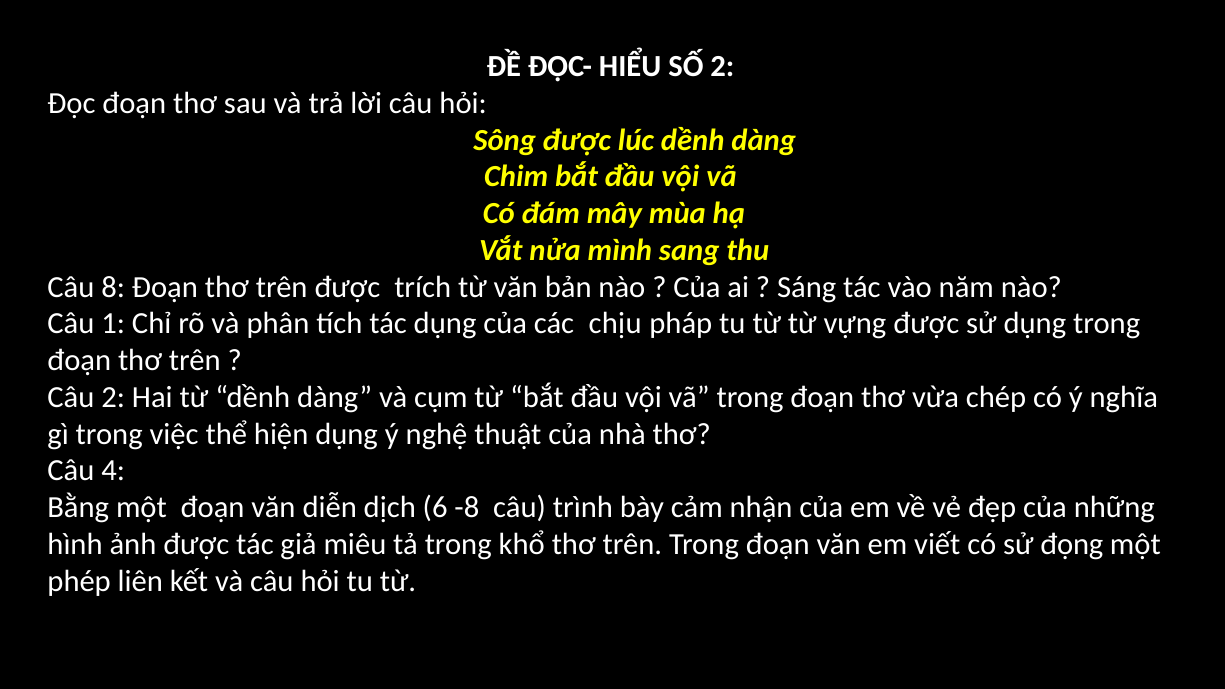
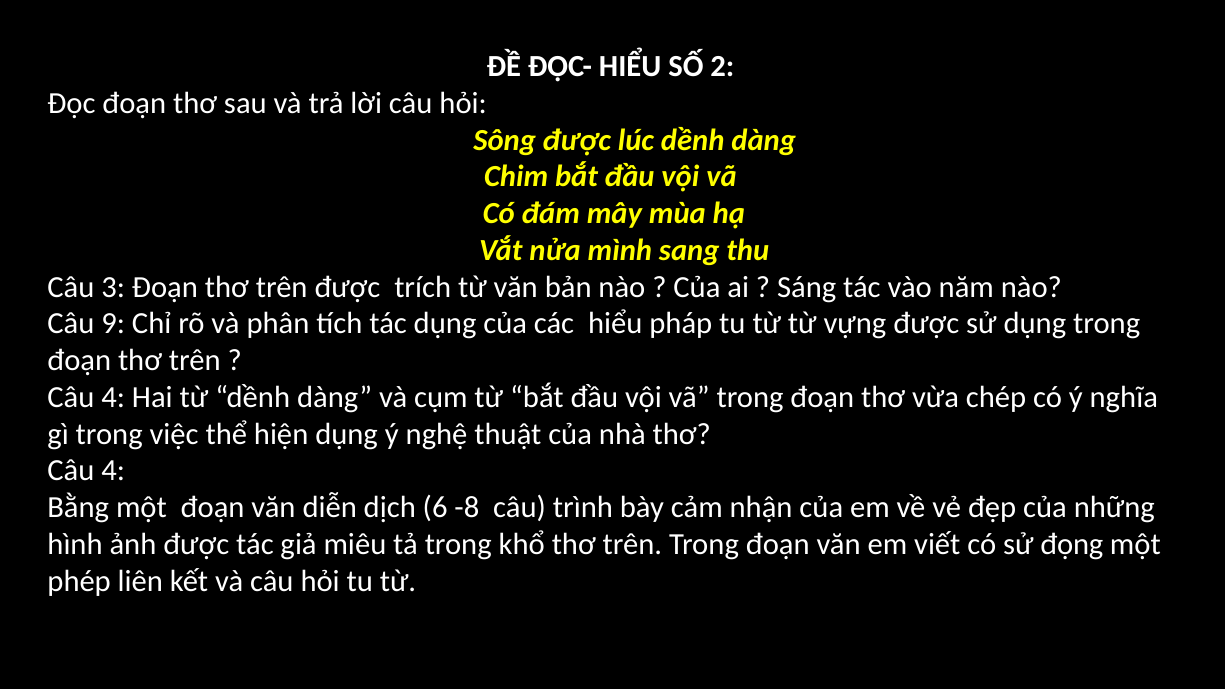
8: 8 -> 3 (113, 287)
1: 1 -> 9 (113, 324)
các chịu: chịu -> hiểu (615, 324)
2: 2 -> 4 (113, 397)
